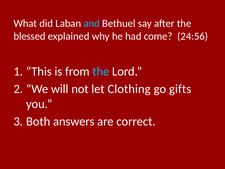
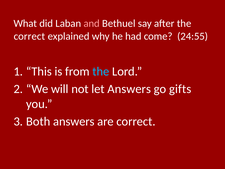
and colour: light blue -> pink (92, 23)
blessed: blessed -> correct (29, 36)
24:56: 24:56 -> 24:55 (193, 36)
let Clothing: Clothing -> Answers (129, 89)
